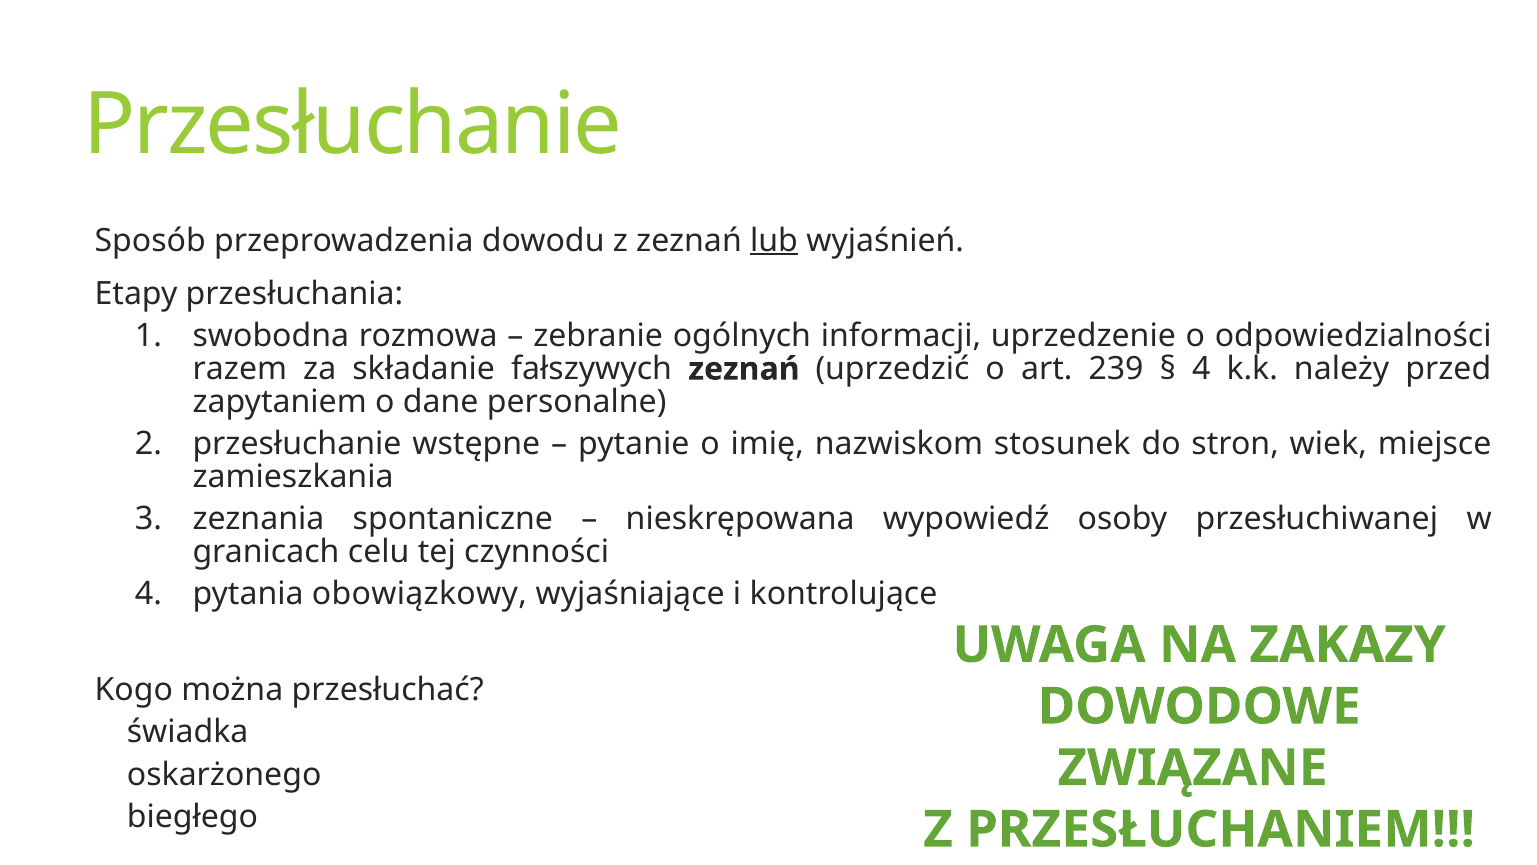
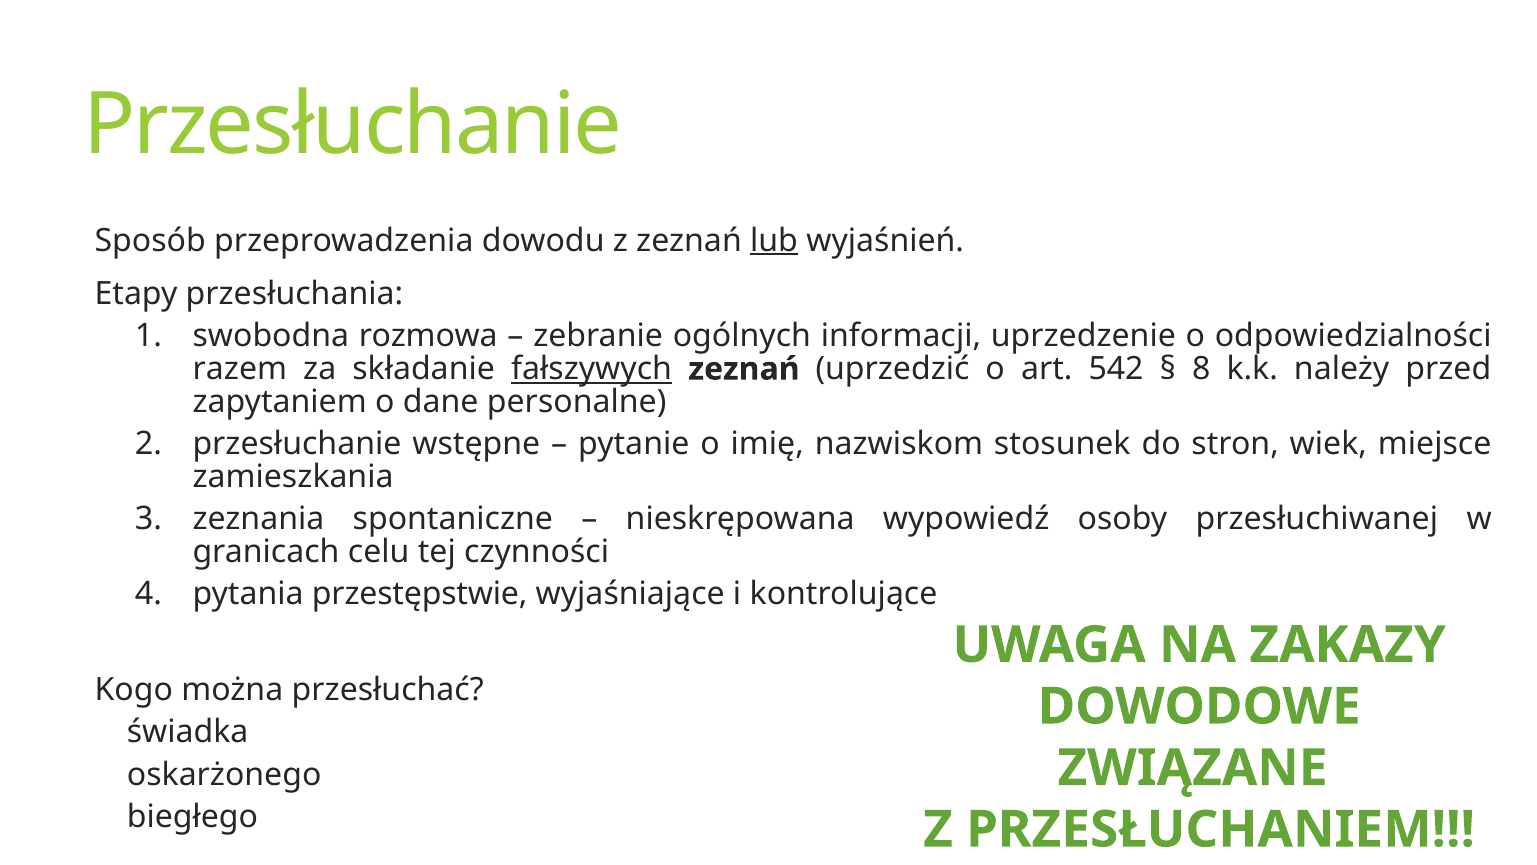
fałszywych underline: none -> present (592, 369)
239: 239 -> 542 (1116, 369)
4: 4 -> 8 (1201, 369)
obowiązkowy: obowiązkowy -> przestępstwie (420, 594)
